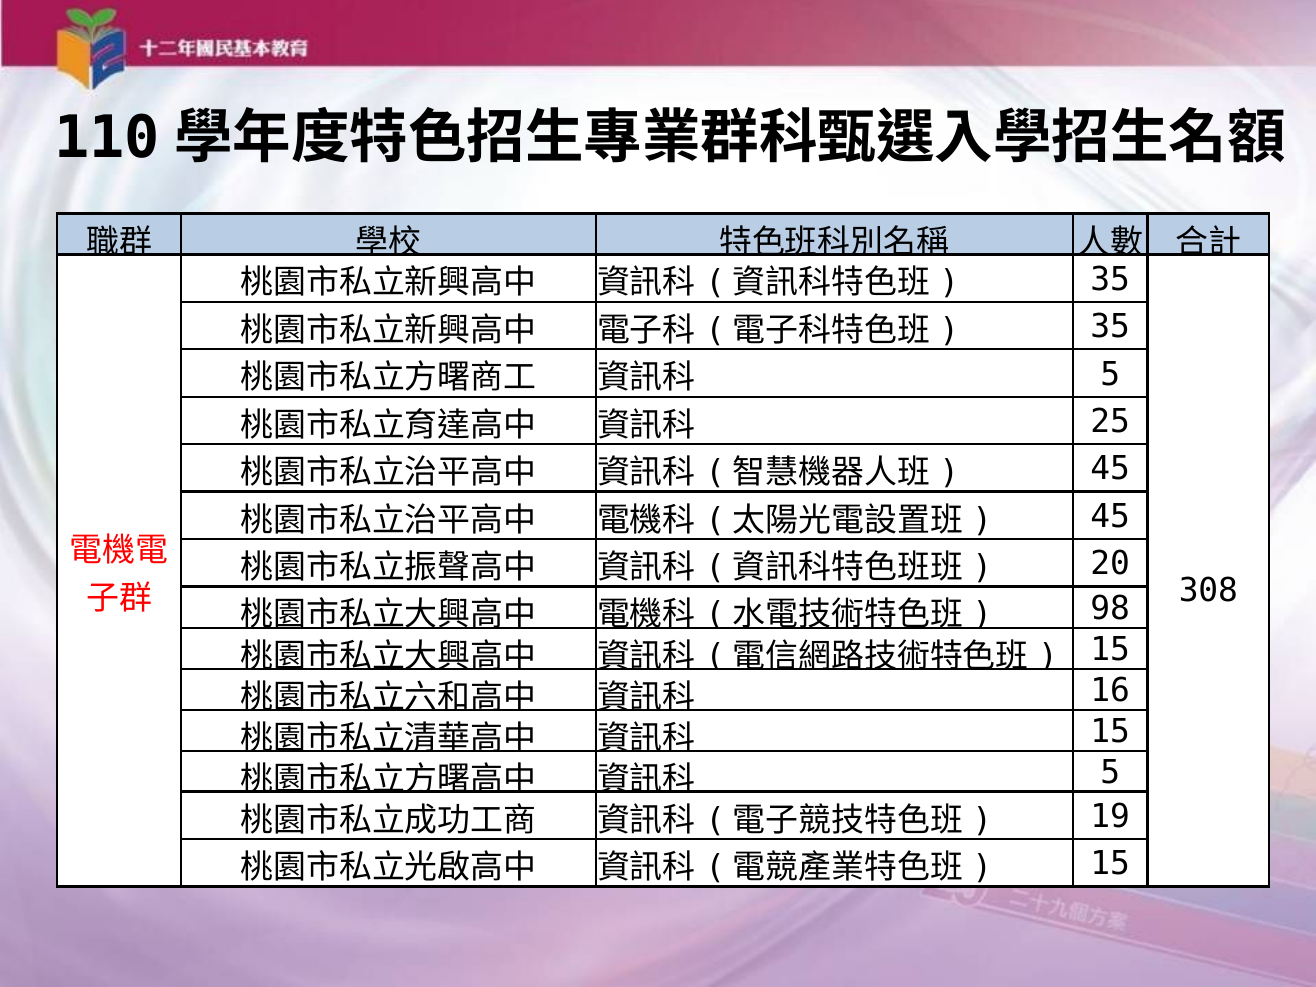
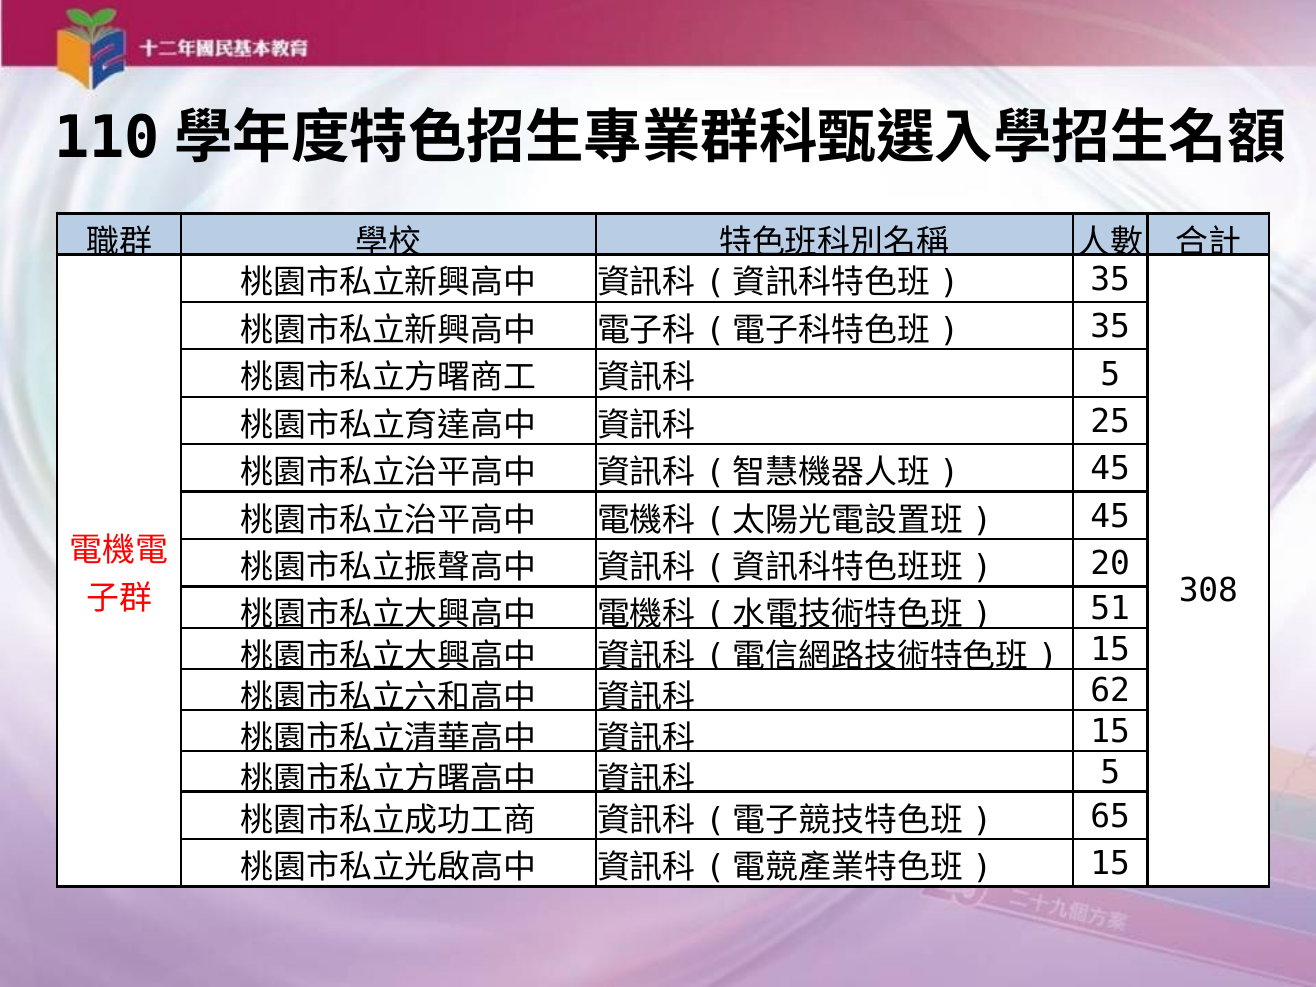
98: 98 -> 51 (1110, 608)
16: 16 -> 62 (1110, 691)
19: 19 -> 65 (1110, 817)
